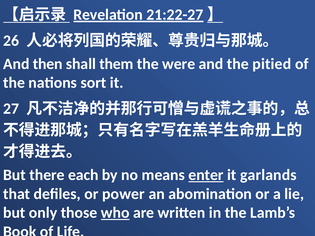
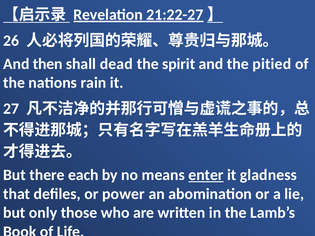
them: them -> dead (116, 64)
were: were -> spirit (179, 64)
sort: sort -> rain (93, 83)
garlands: garlands -> gladness (268, 175)
who underline: present -> none (115, 213)
